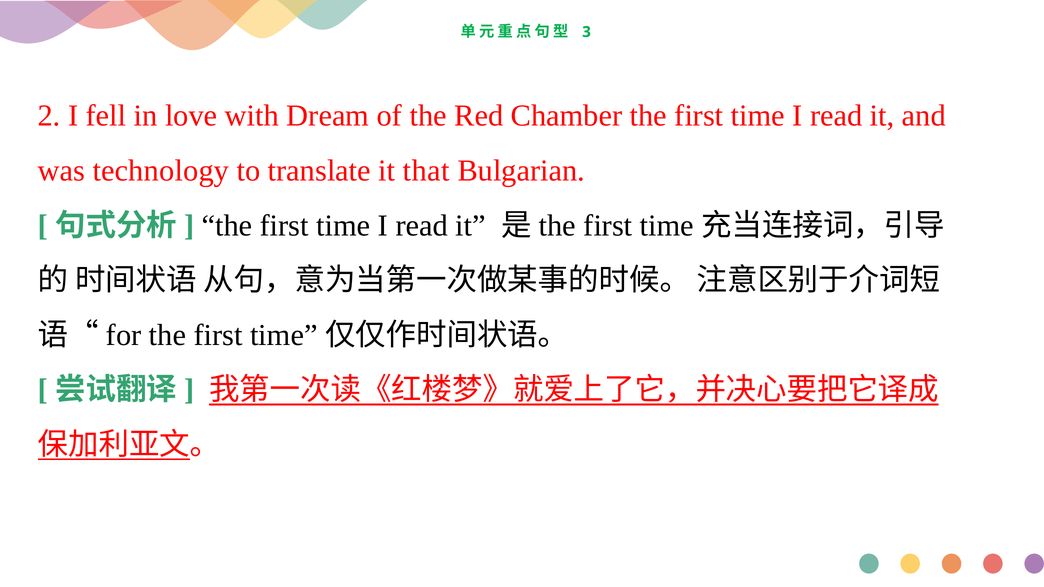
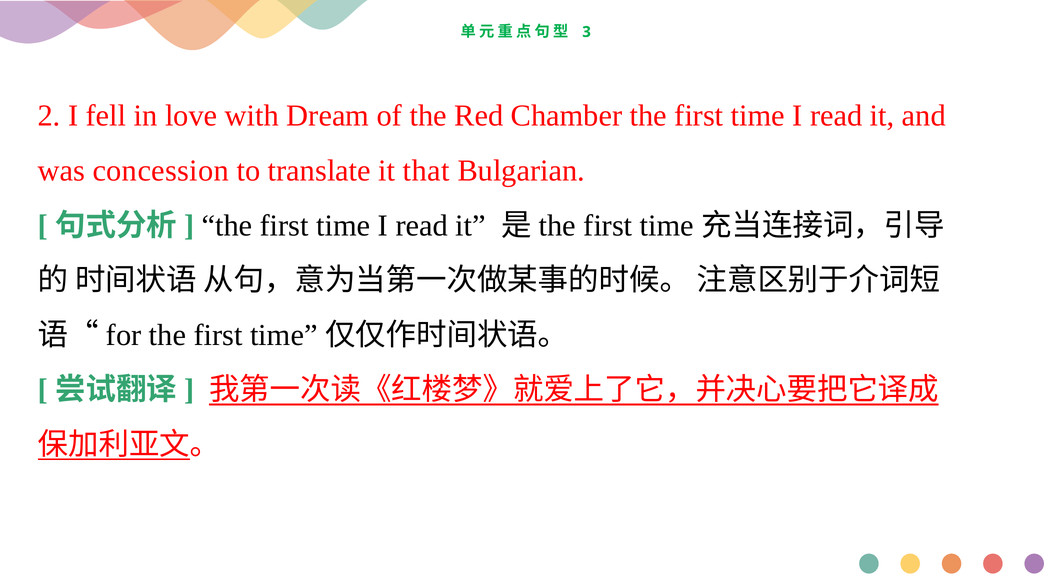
technology: technology -> concession (161, 171)
